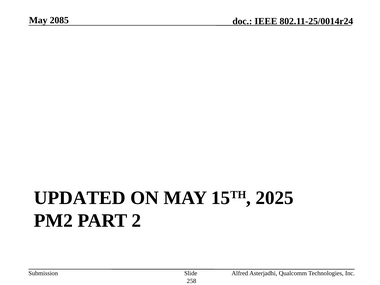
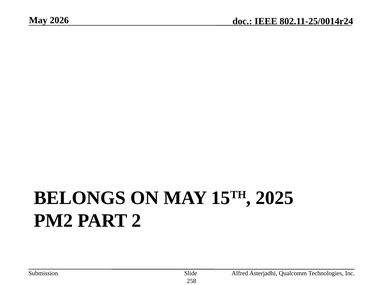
2085: 2085 -> 2026 (59, 20)
UPDATED: UPDATED -> BELONGS (80, 198)
